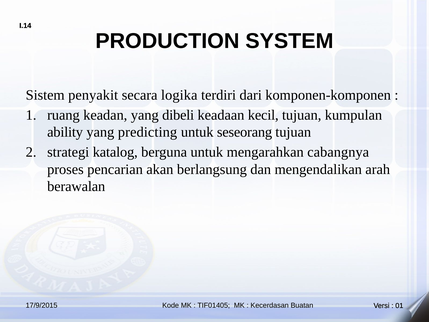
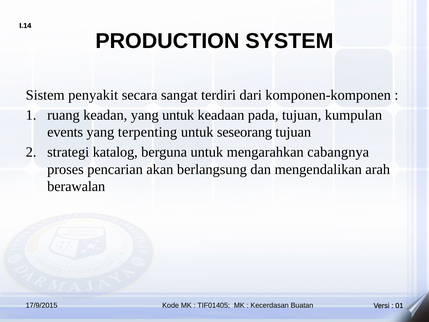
logika: logika -> sangat (179, 95)
yang dibeli: dibeli -> untuk (178, 115)
kecil: kecil -> pada (263, 115)
ability: ability -> events (65, 132)
predicting: predicting -> terpenting (148, 132)
